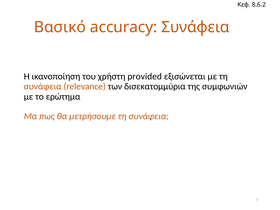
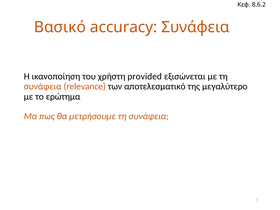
δισεκατομμύρια: δισεκατομμύρια -> αποτελεσματικό (155, 86)
συμφωνιών: συμφωνιών -> μεγαλύτερο (225, 86)
